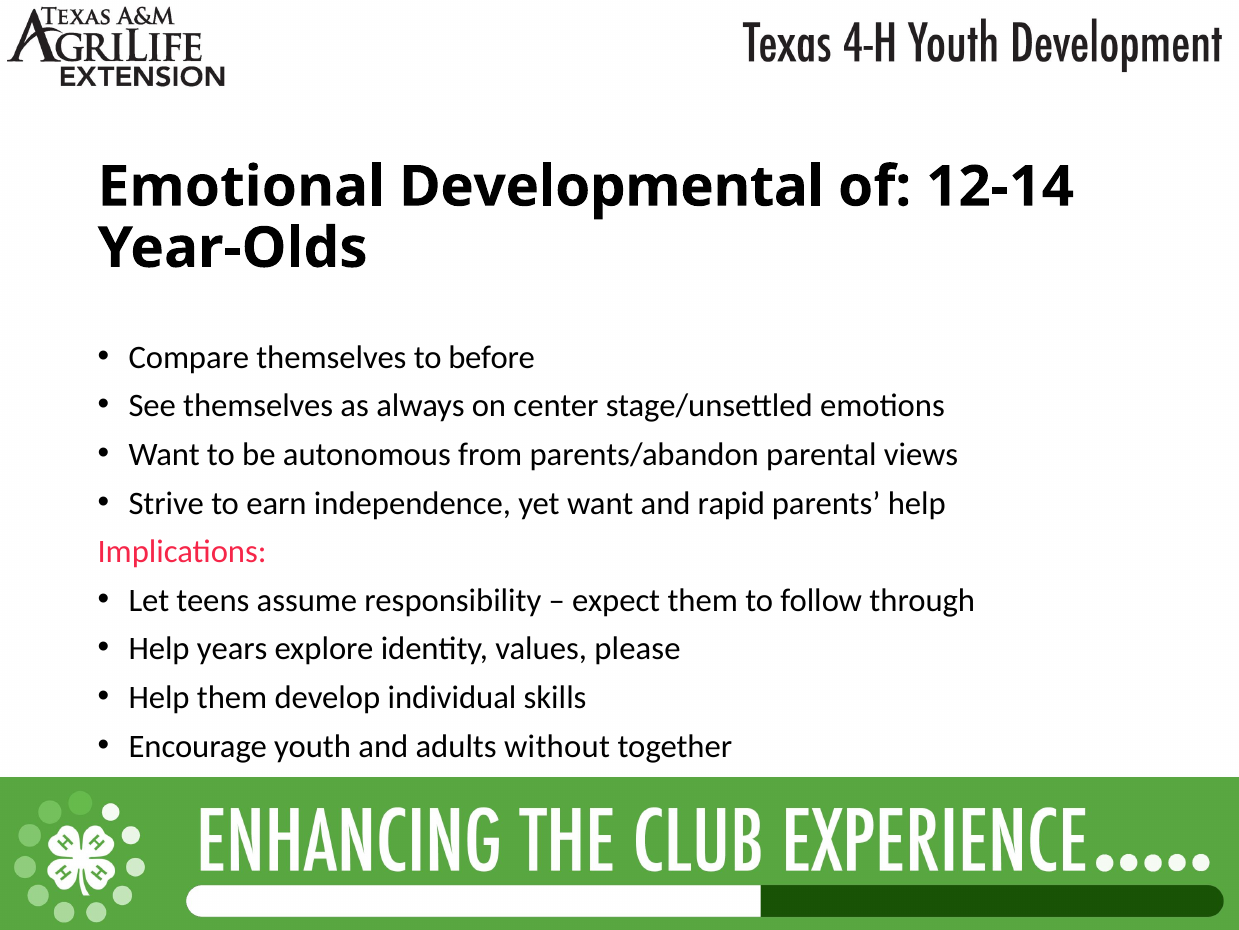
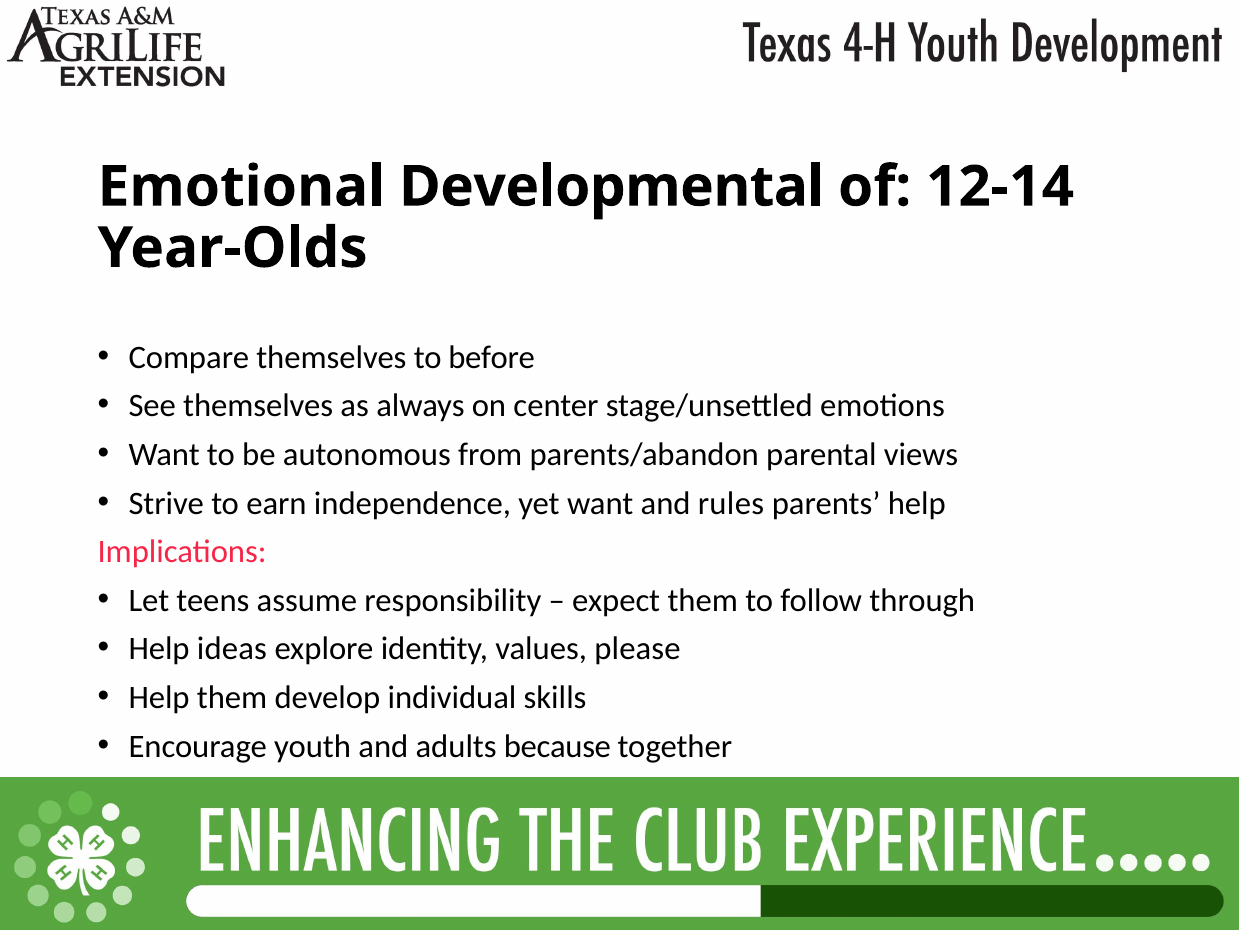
rapid: rapid -> rules (731, 503)
years: years -> ideas (232, 649)
without: without -> because (557, 746)
